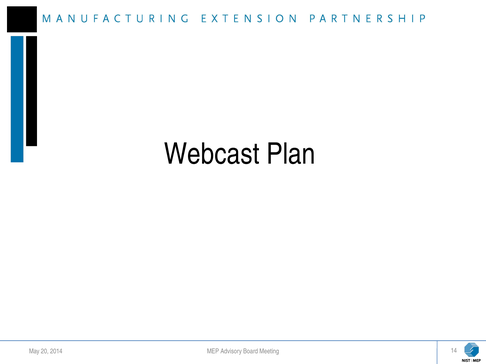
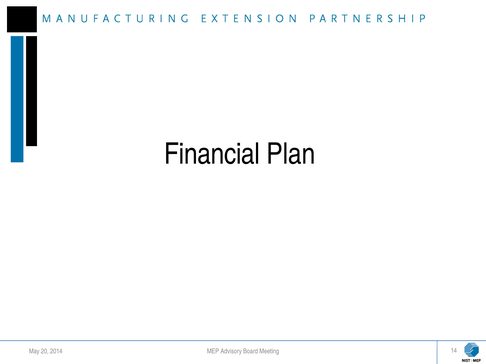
Webcast: Webcast -> Financial (212, 154)
